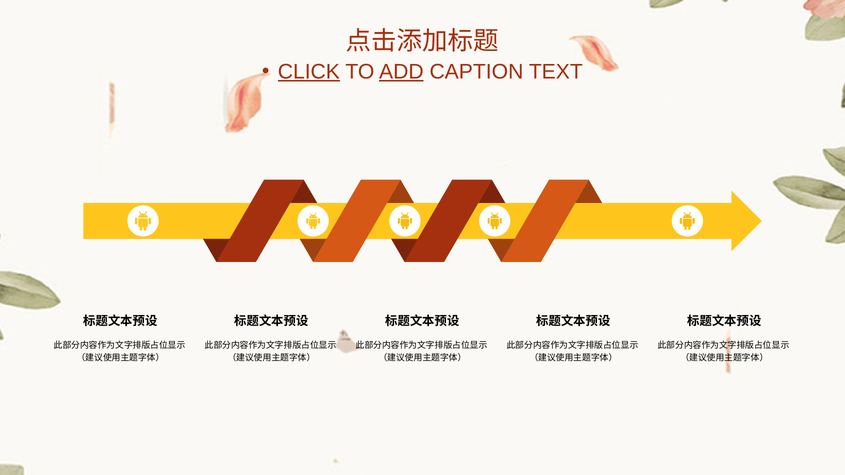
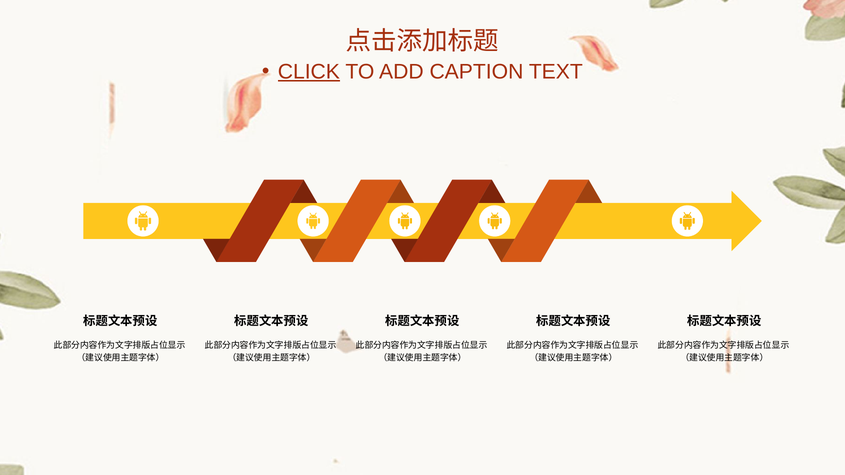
ADD underline: present -> none (401, 72)
